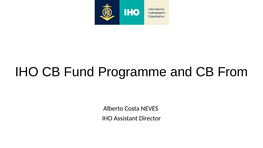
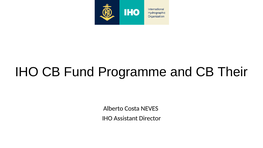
From: From -> Their (233, 72)
